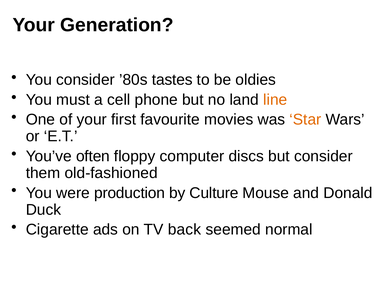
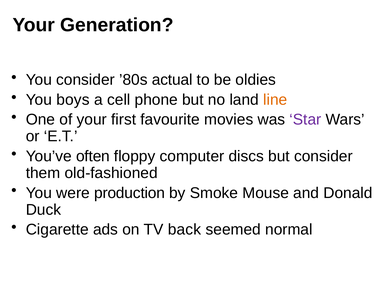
tastes: tastes -> actual (172, 80)
must: must -> boys (73, 100)
Star colour: orange -> purple (305, 120)
Culture: Culture -> Smoke (214, 193)
